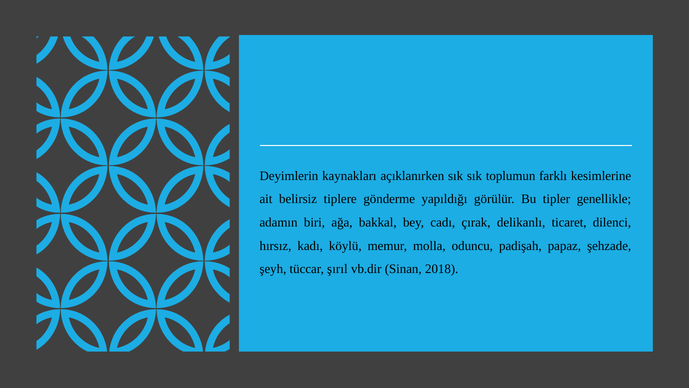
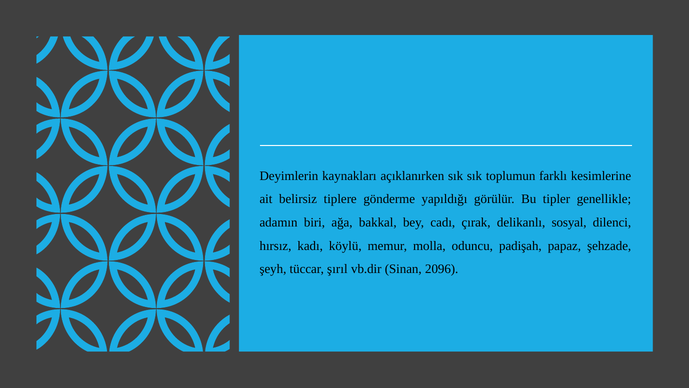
ticaret: ticaret -> sosyal (569, 222)
2018: 2018 -> 2096 (442, 269)
